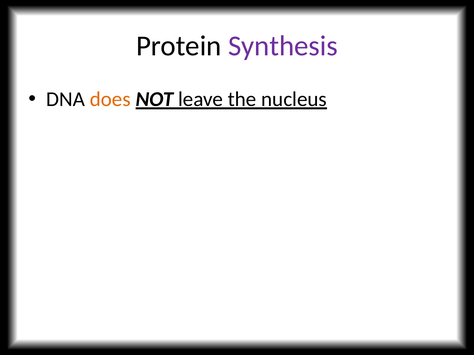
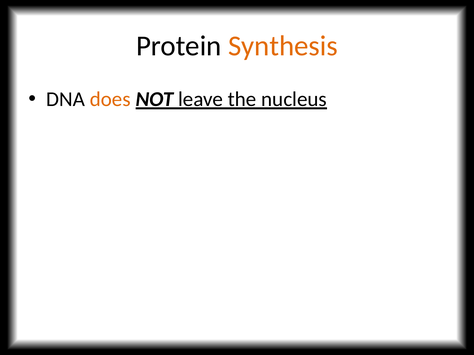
Synthesis colour: purple -> orange (283, 46)
